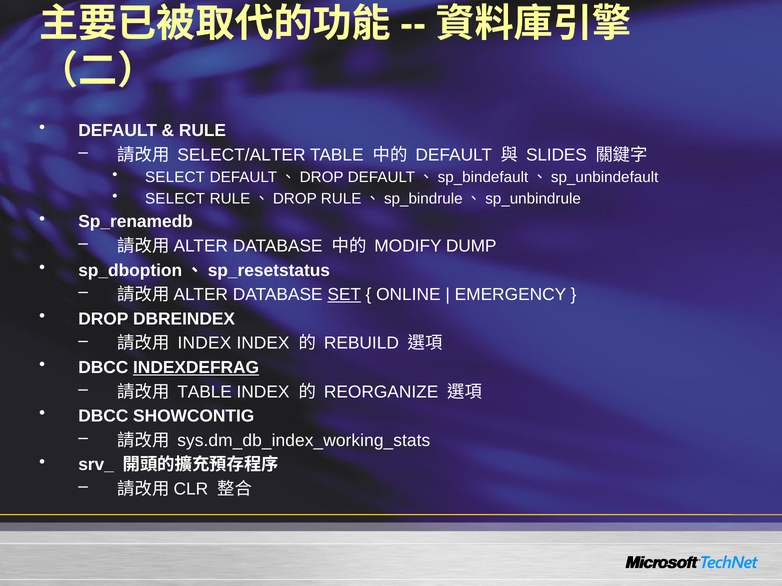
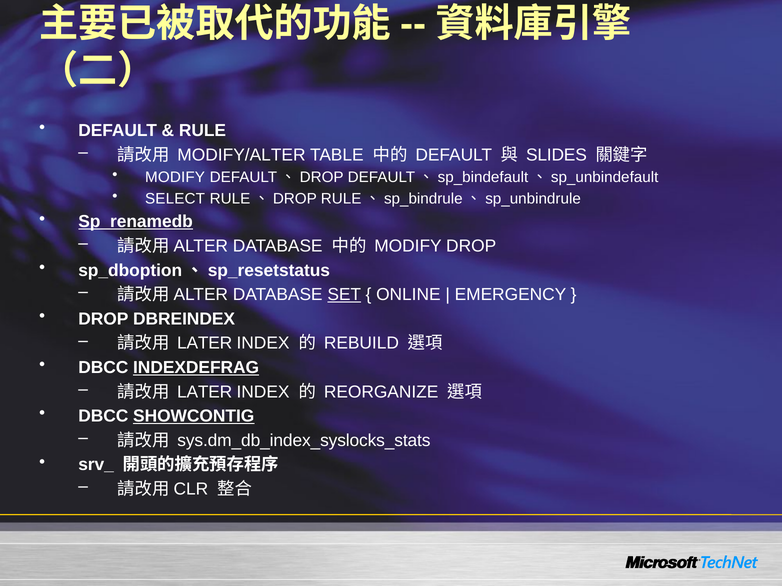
SELECT/ALTER: SELECT/ALTER -> MODIFY/ALTER (241, 155)
SELECT: SELECT -> MODIFY (175, 177)
Sp_renamedb underline: none -> present (136, 222)
MODIFY DUMP: DUMP -> DROP (471, 246)
INDEX: INDEX -> LATER (205, 344)
TABLE: TABLE -> LATER (205, 392)
SHOWCONTIG underline: none -> present (194, 416)
sys.dm_db_index_working_stats: sys.dm_db_index_working_stats -> sys.dm_db_index_syslocks_stats (304, 441)
